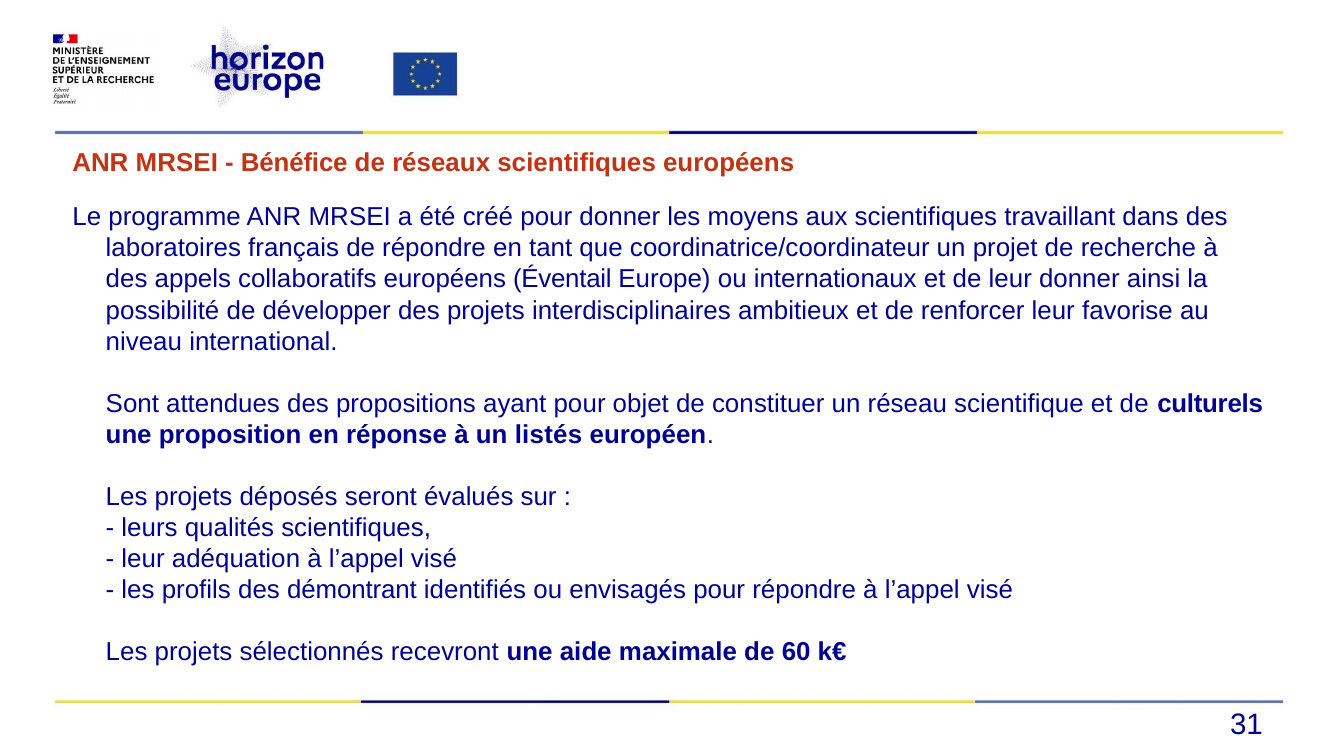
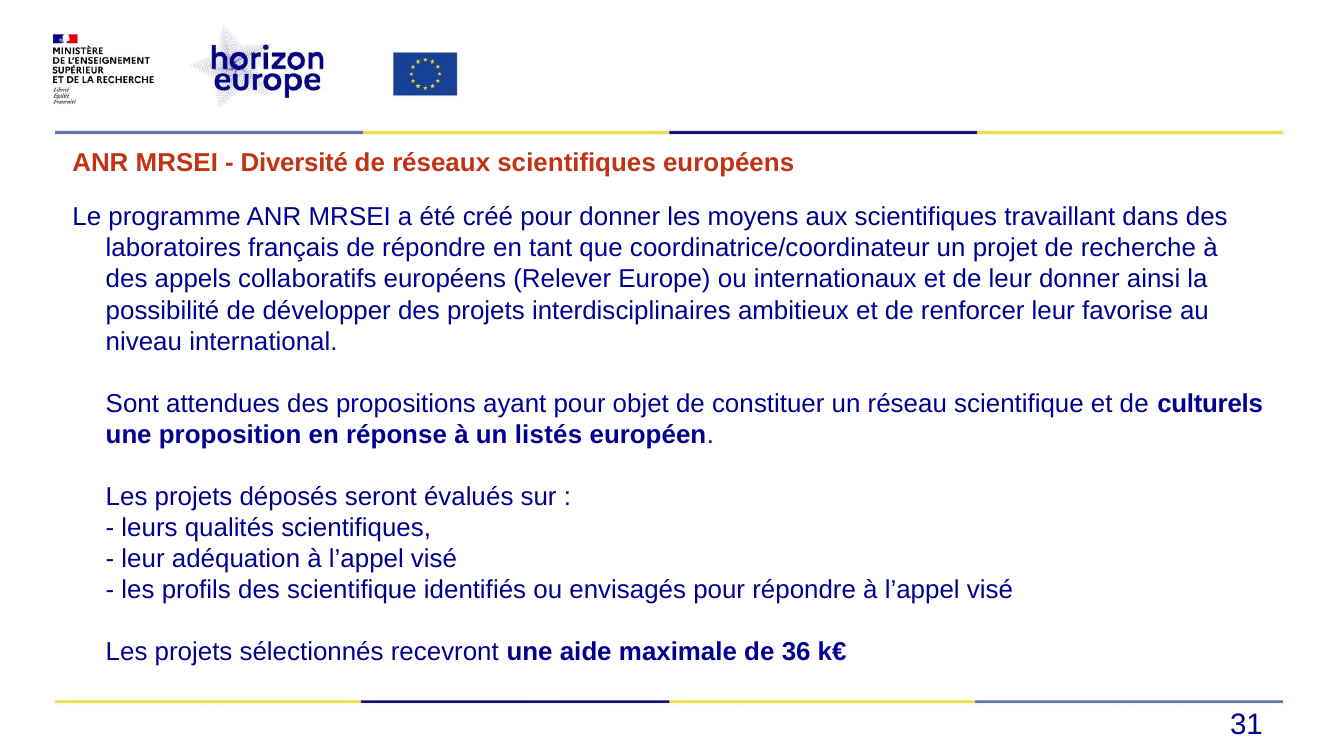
Bénéfice: Bénéfice -> Diversité (294, 163)
Éventail: Éventail -> Relever (562, 279)
des démontrant: démontrant -> scientifique (352, 590)
60: 60 -> 36 (796, 652)
